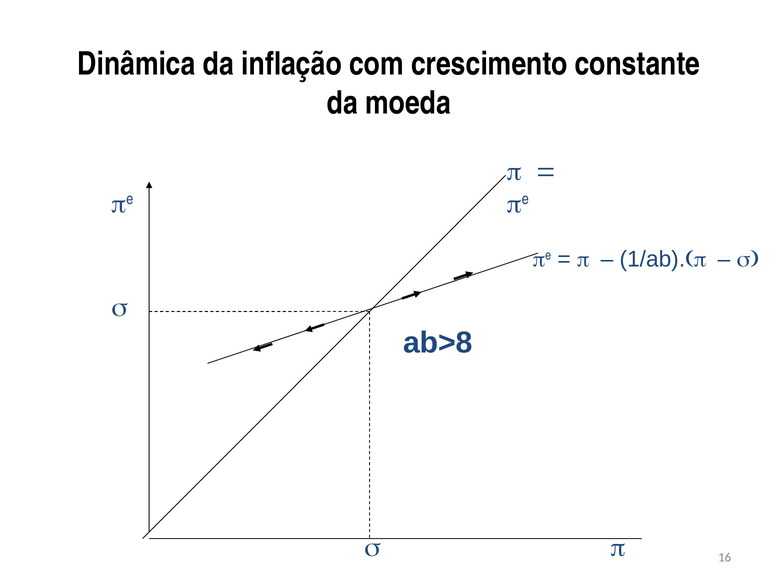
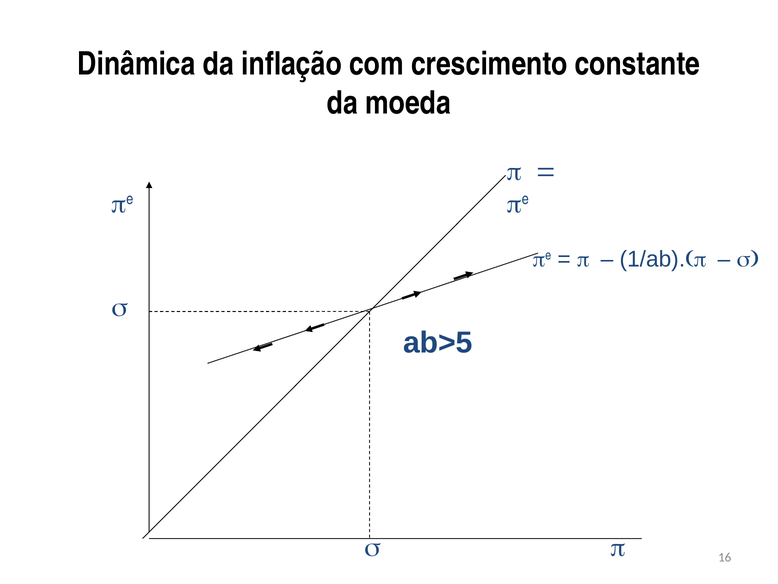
ab>8: ab>8 -> ab>5 (438, 342)
